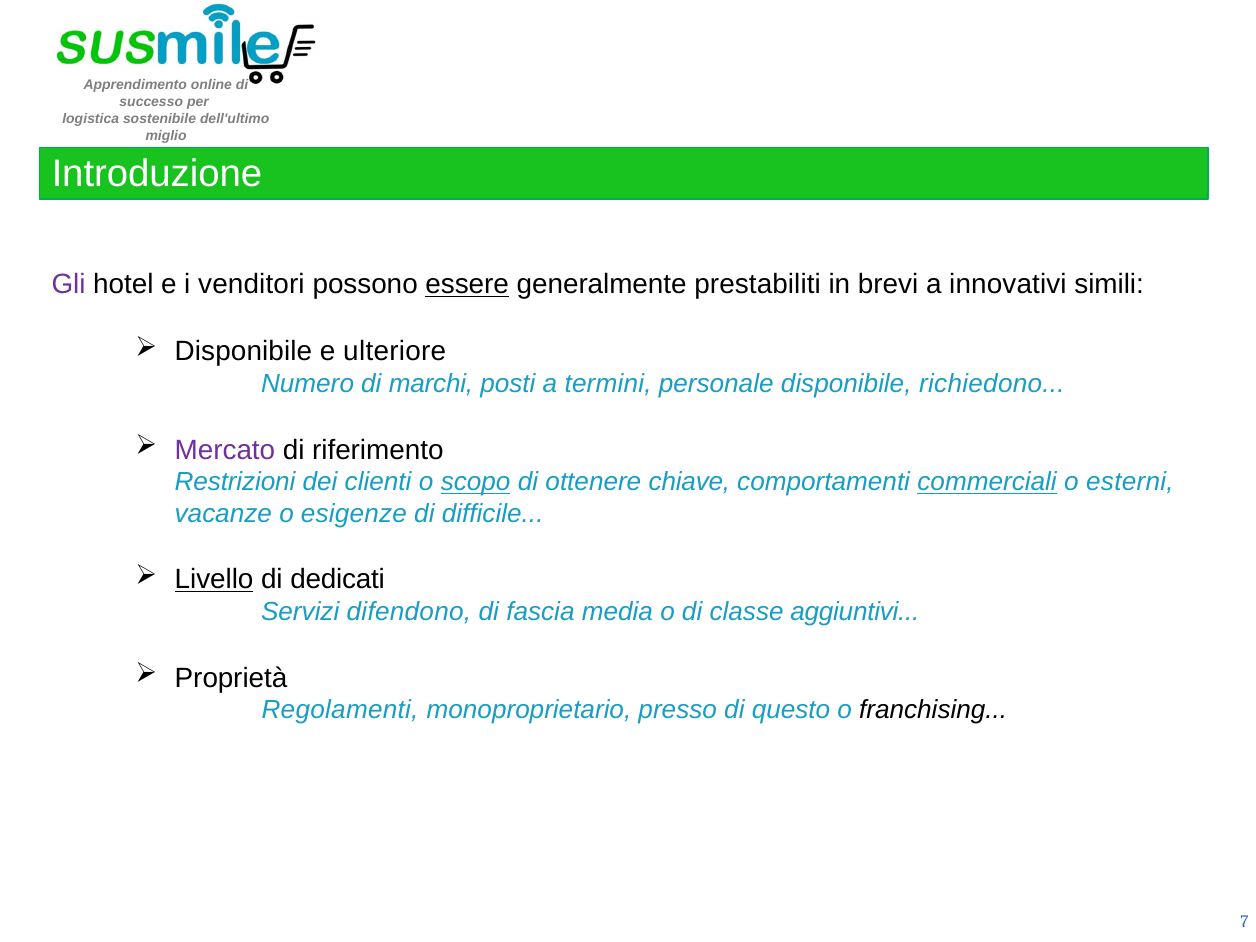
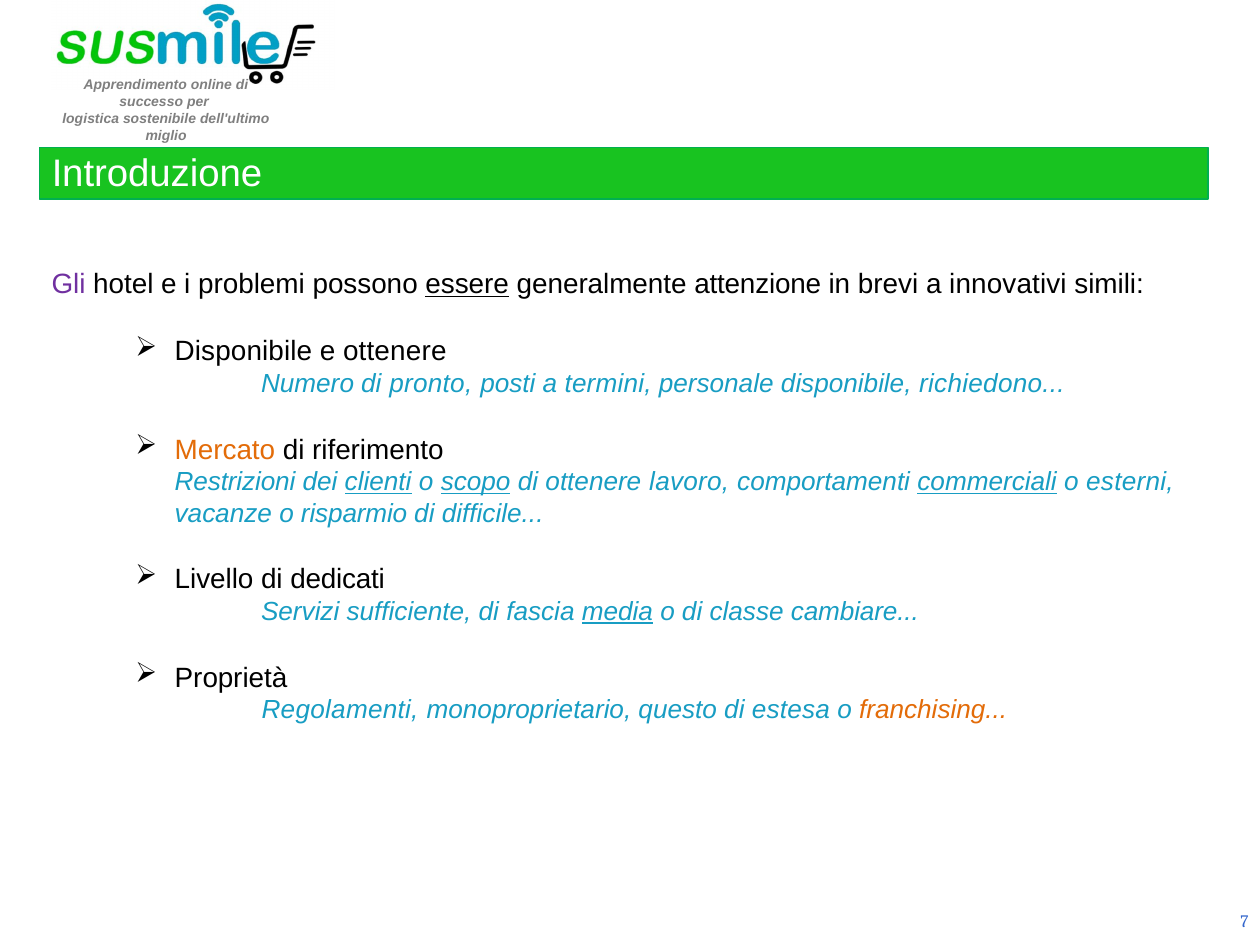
venditori: venditori -> problemi (252, 285)
prestabiliti: prestabiliti -> attenzione (758, 285)
e ulteriore: ulteriore -> ottenere (395, 352)
marchi: marchi -> pronto (431, 384)
Mercato colour: purple -> orange (225, 450)
clienti underline: none -> present (378, 482)
chiave: chiave -> lavoro (689, 482)
esigenze: esigenze -> risparmio (354, 514)
Livello underline: present -> none (214, 580)
difendono: difendono -> sufficiente (409, 612)
media underline: none -> present (617, 612)
aggiuntivi: aggiuntivi -> cambiare (855, 612)
presso: presso -> questo (678, 710)
questo: questo -> estesa (791, 710)
franchising colour: black -> orange (933, 710)
